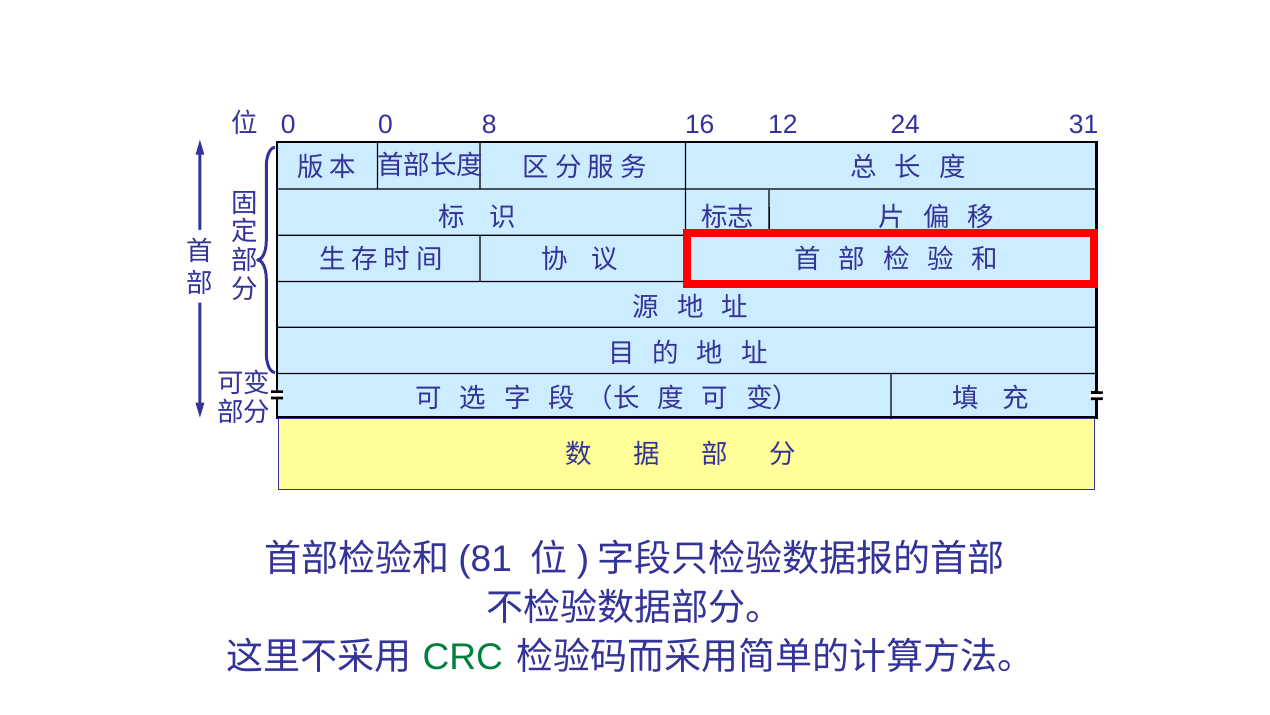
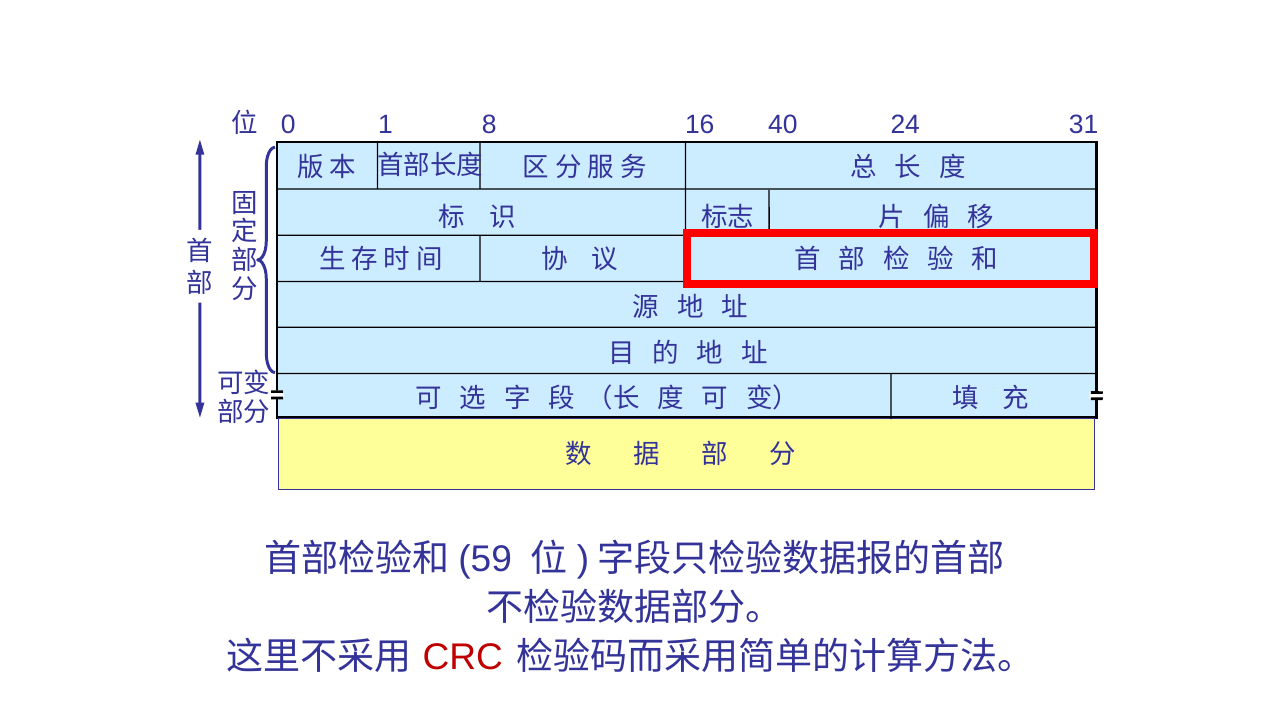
0 0: 0 -> 1 (386, 125)
12: 12 -> 40 (783, 125)
81: 81 -> 59 (485, 558)
CRC colour: green -> red (463, 656)
